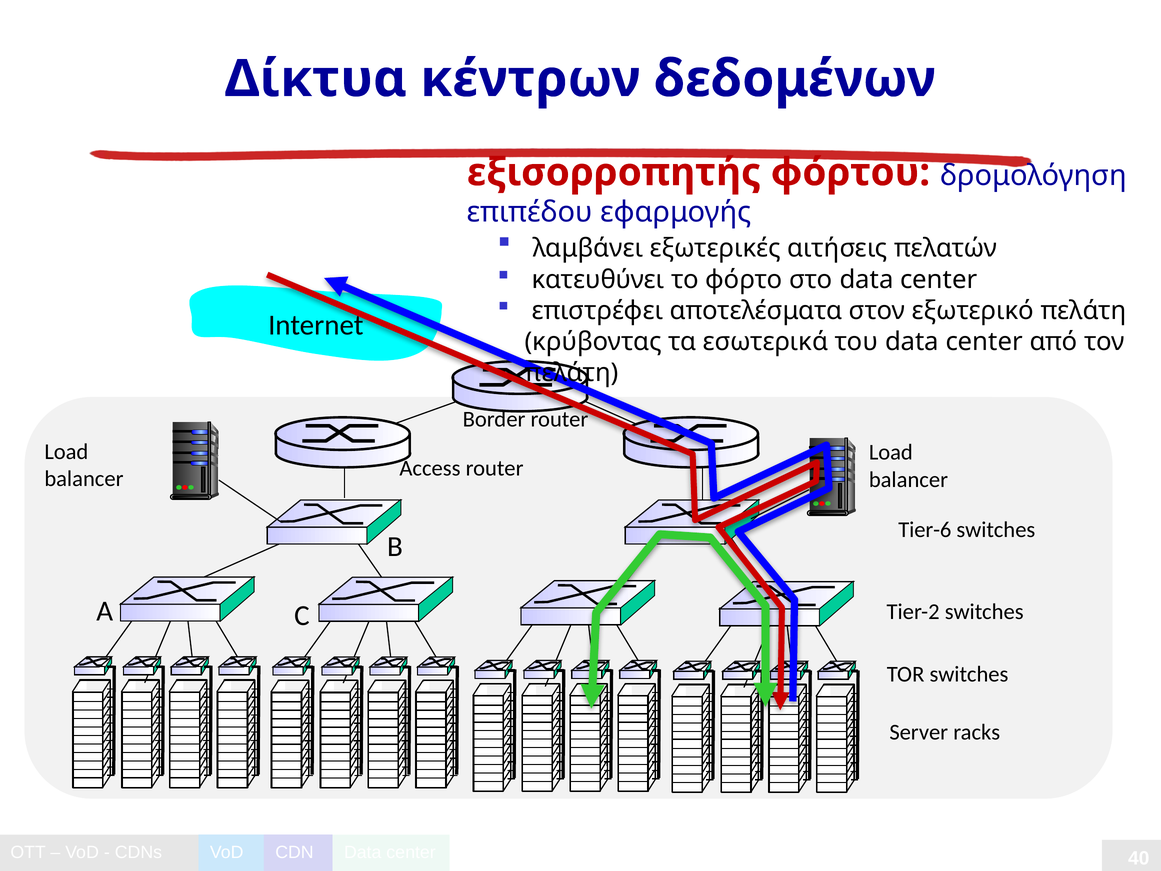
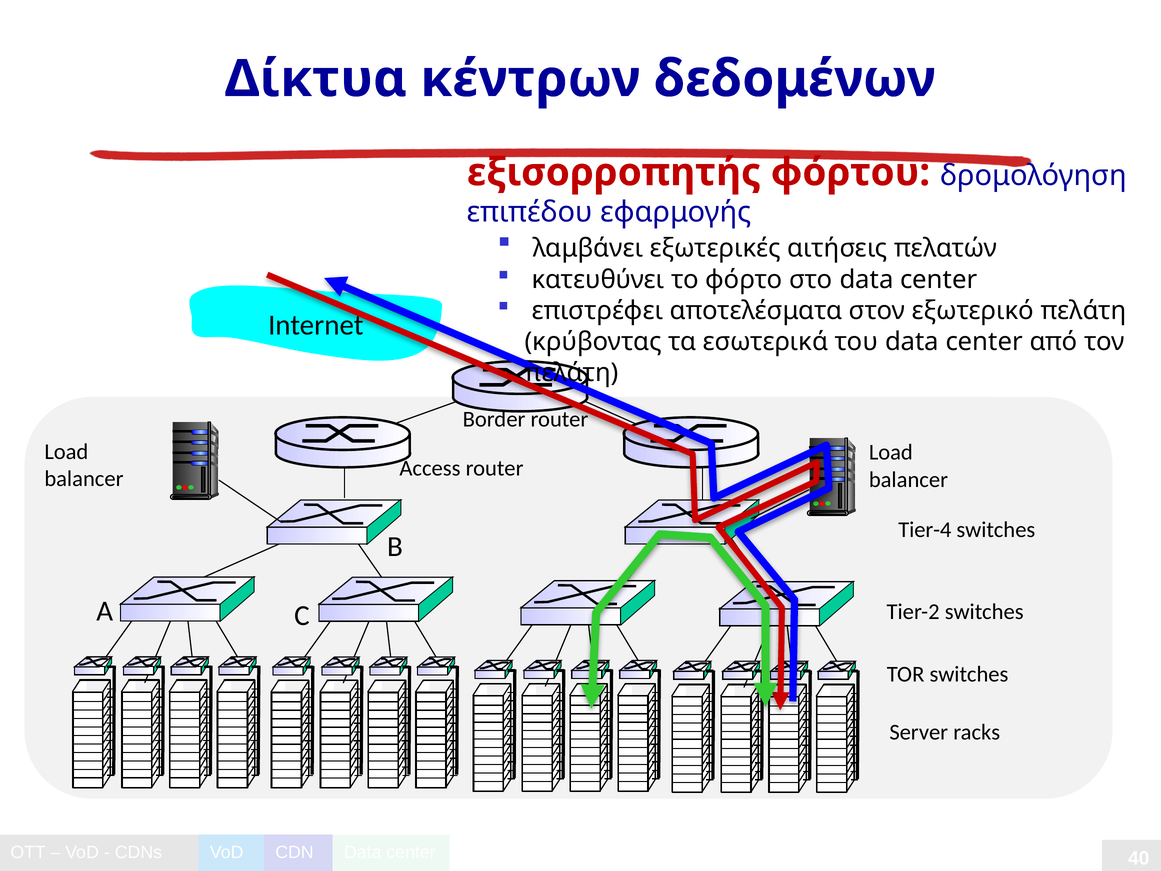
Tier-6: Tier-6 -> Tier-4 (925, 530)
